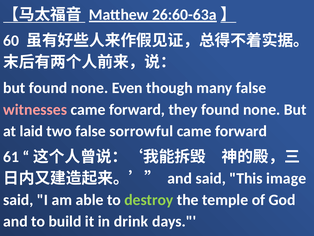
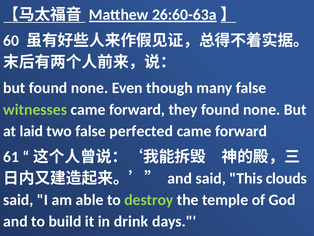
witnesses colour: pink -> light green (35, 109)
sorrowful: sorrowful -> perfected (141, 131)
image: image -> clouds (286, 178)
